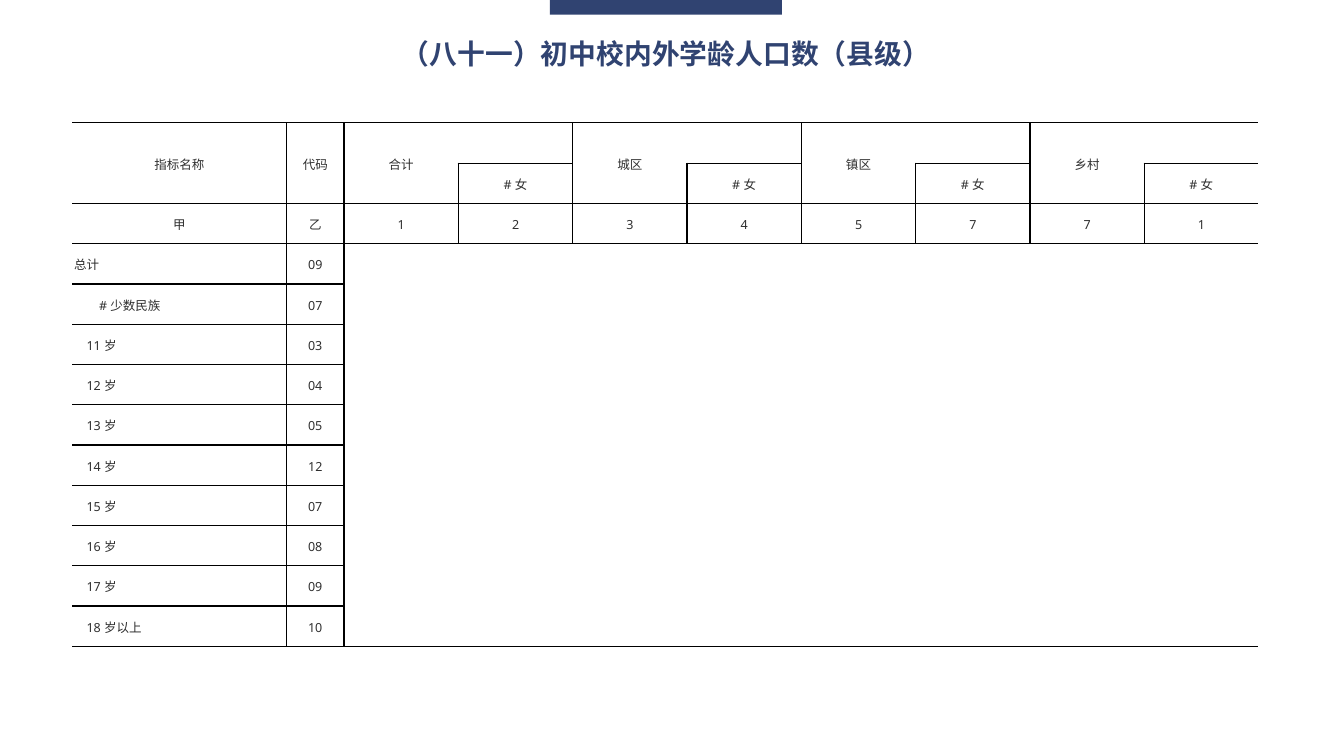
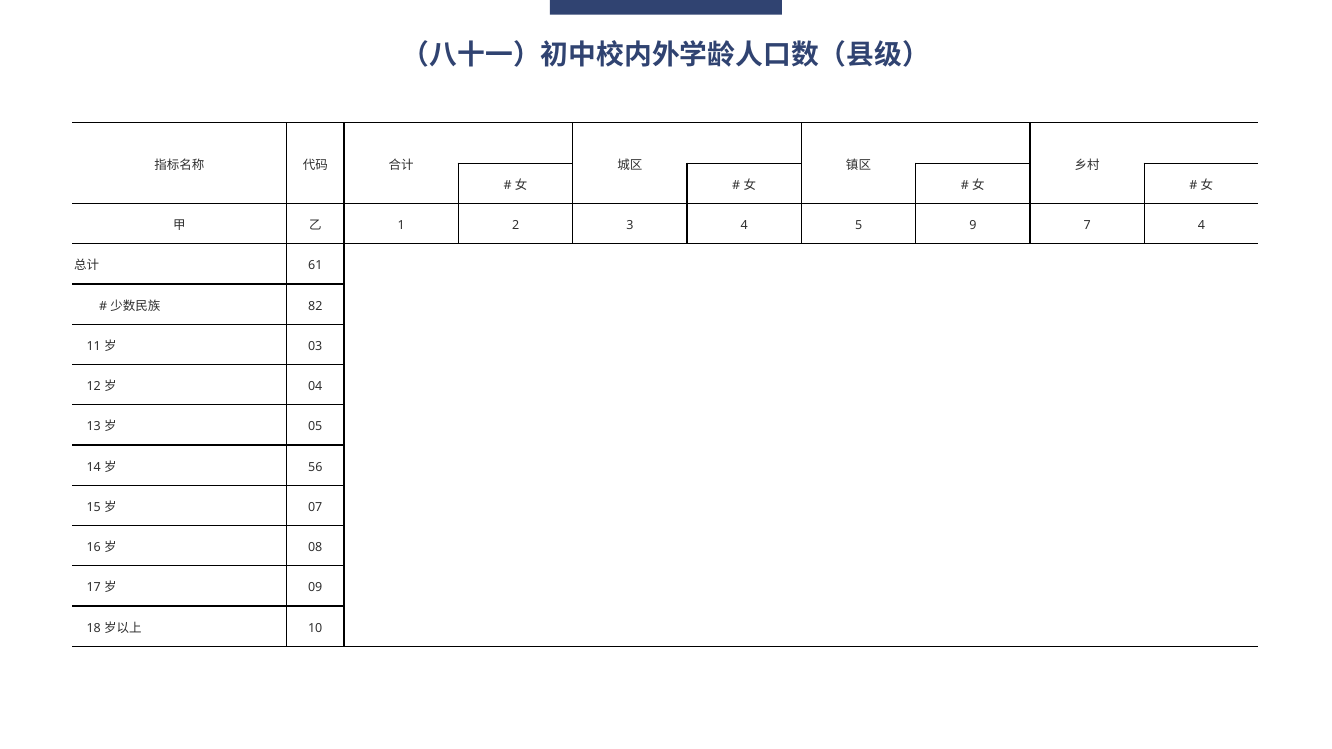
5 7: 7 -> 9 (973, 226)
7 1: 1 -> 4 (1201, 226)
09: 09 -> 61 (315, 266)
07: 07 -> 82 (315, 306)
12: 12 -> 56 (315, 467)
